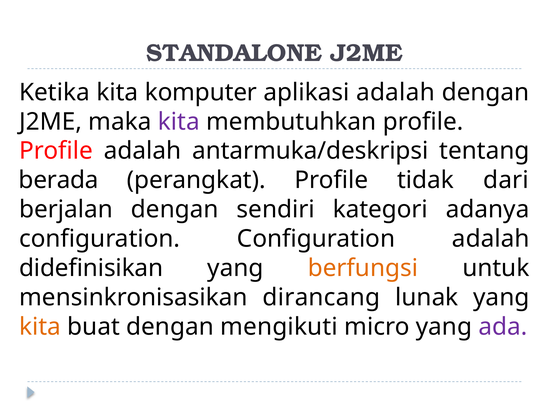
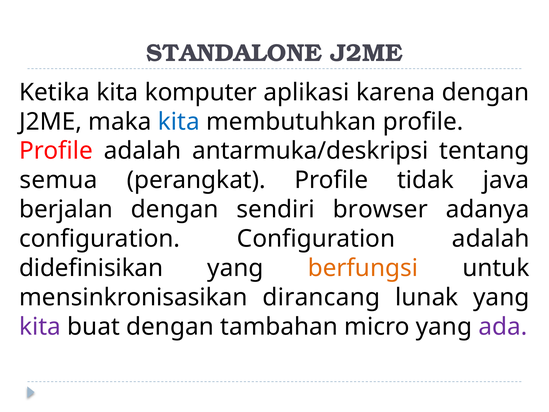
aplikasi adalah: adalah -> karena (396, 92)
kita colour: purple -> blue (179, 122)
berada: berada -> semua (58, 180)
dari: dari -> java (506, 180)
kategori: kategori -> browser (380, 209)
kita colour: orange -> purple (40, 327)
mengikuti: mengikuti -> tambahan (279, 327)
